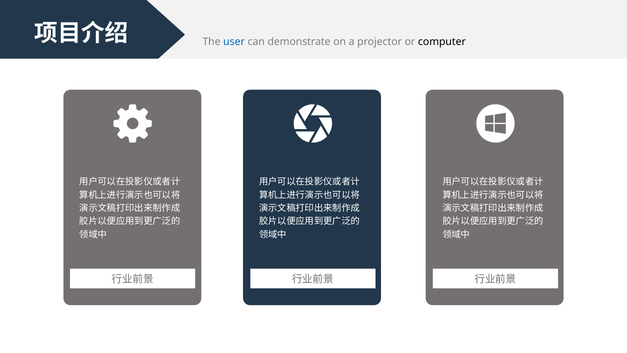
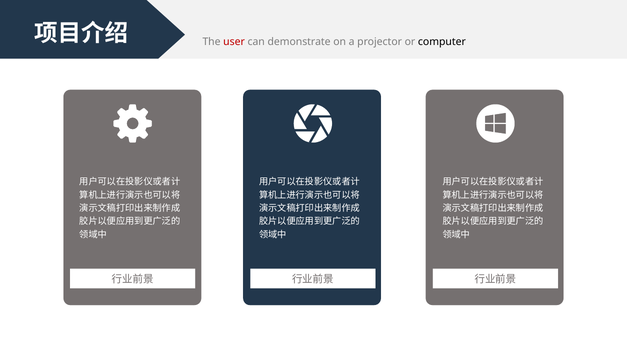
user colour: blue -> red (234, 42)
